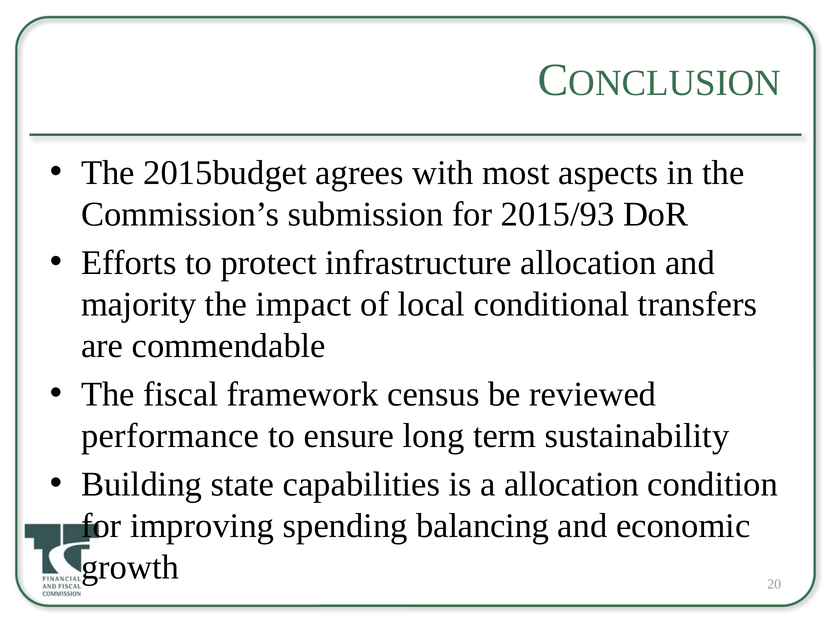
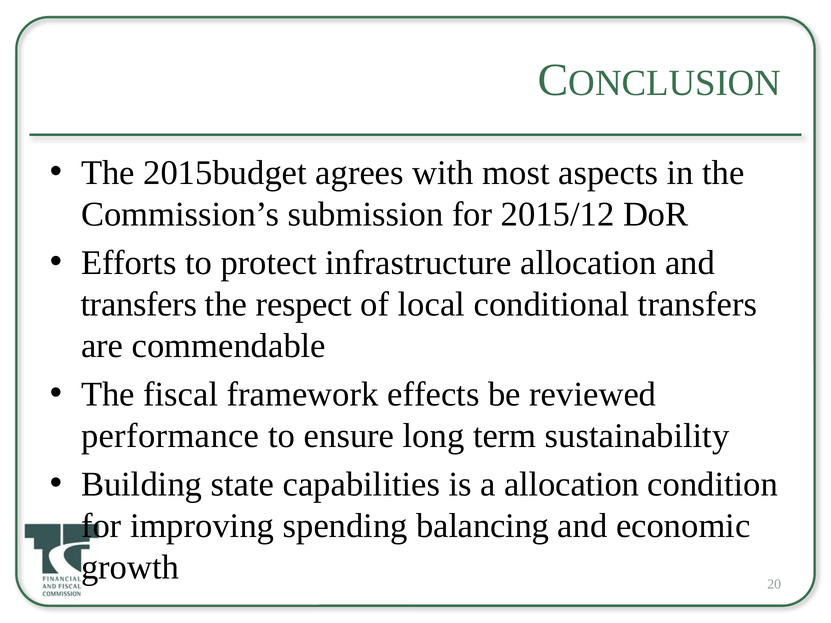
2015/93: 2015/93 -> 2015/12 (558, 214)
majority: majority -> transfers (139, 304)
impact: impact -> respect (304, 304)
census: census -> effects (433, 394)
